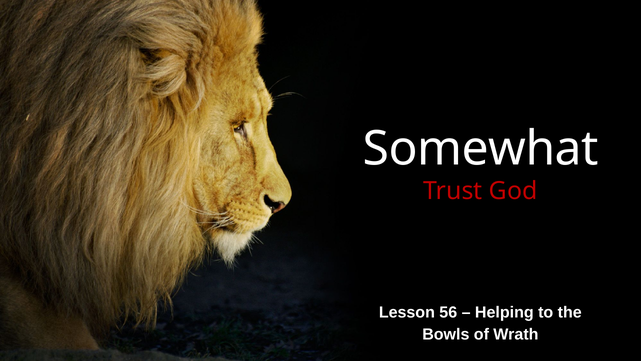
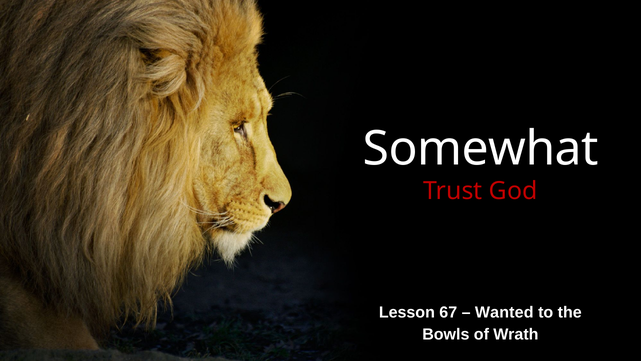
56: 56 -> 67 (448, 312)
Helping: Helping -> Wanted (504, 312)
